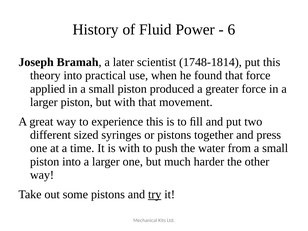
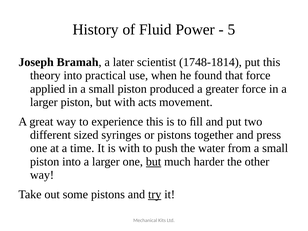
6: 6 -> 5 (231, 30)
with that: that -> acts (147, 102)
but underline: none -> present (154, 162)
